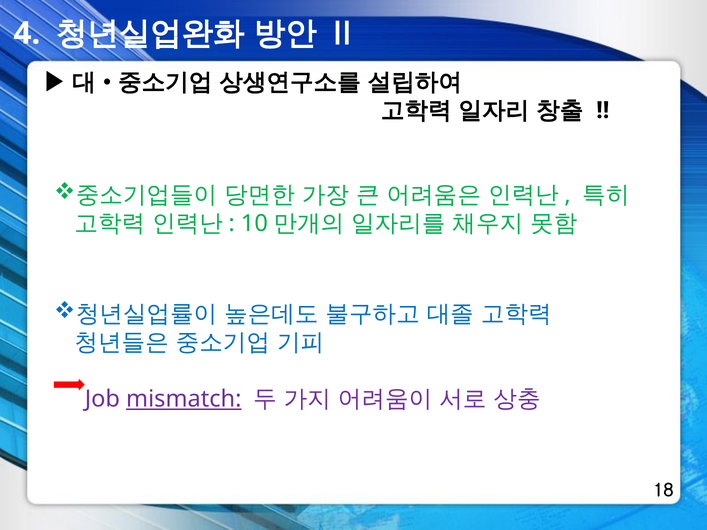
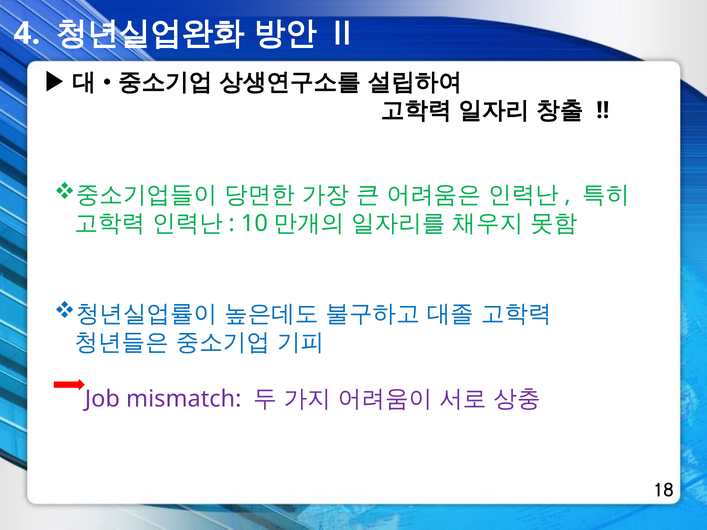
mismatch underline: present -> none (184, 399)
